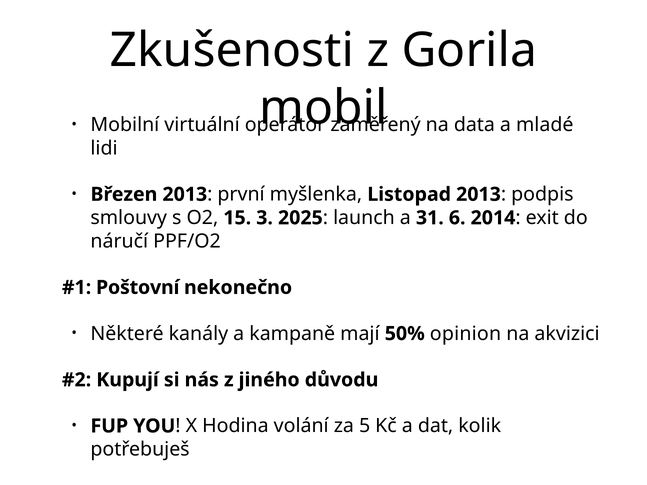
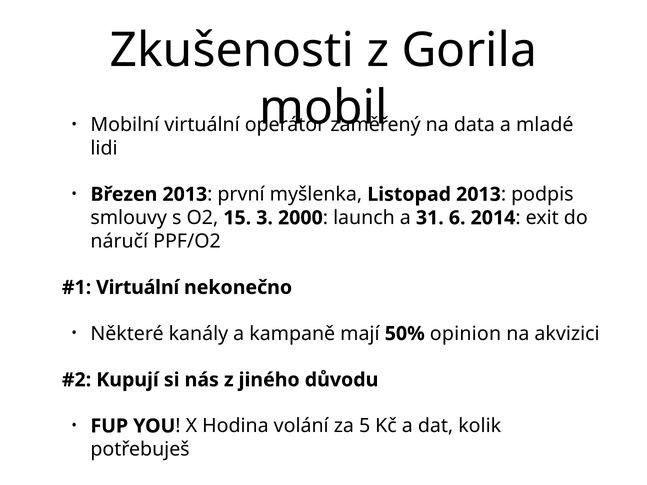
2025: 2025 -> 2000 (300, 218)
Poštovní: Poštovní -> Virtuální (138, 288)
